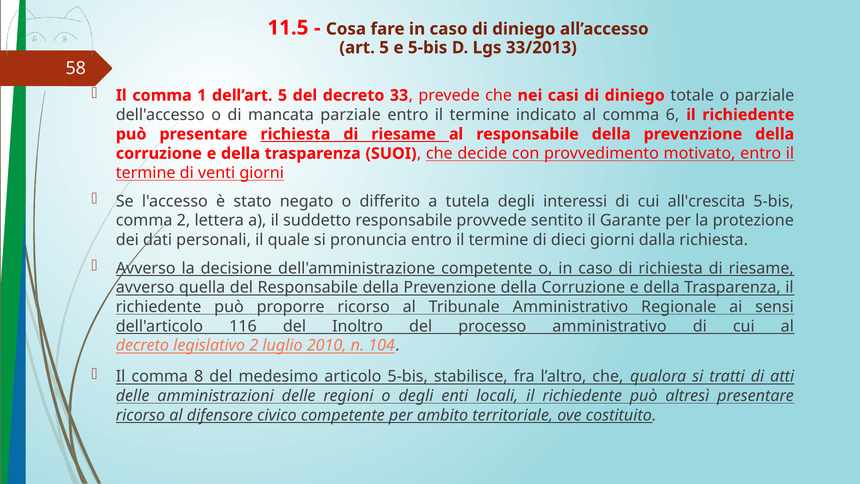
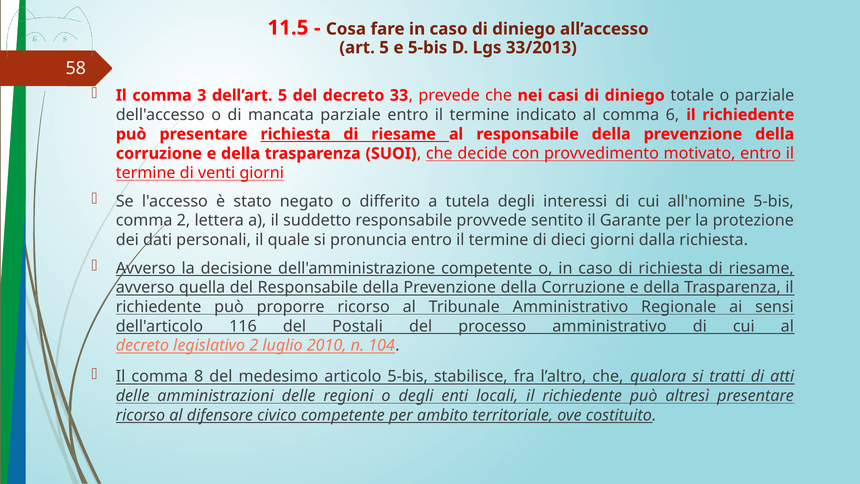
1: 1 -> 3 (202, 95)
all'crescita: all'crescita -> all'nomine (707, 201)
Inoltro: Inoltro -> Postali (358, 326)
